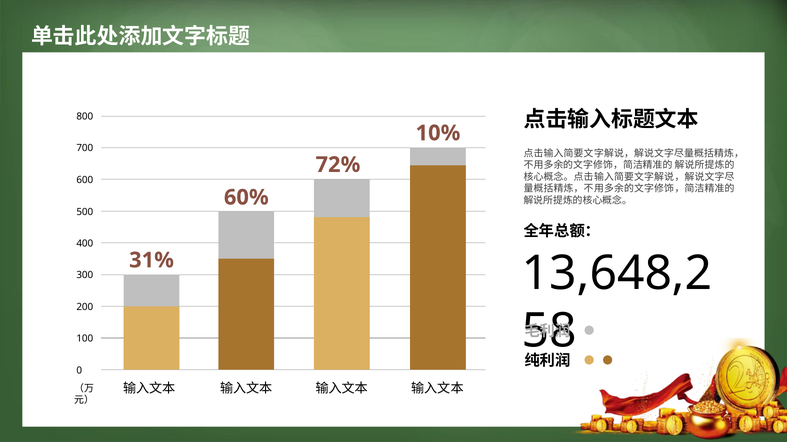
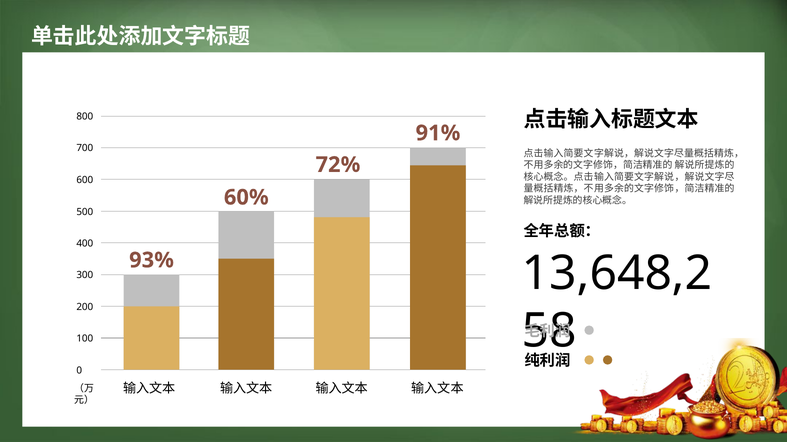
10%: 10% -> 91% (438, 133)
31%: 31% -> 93% (152, 261)
